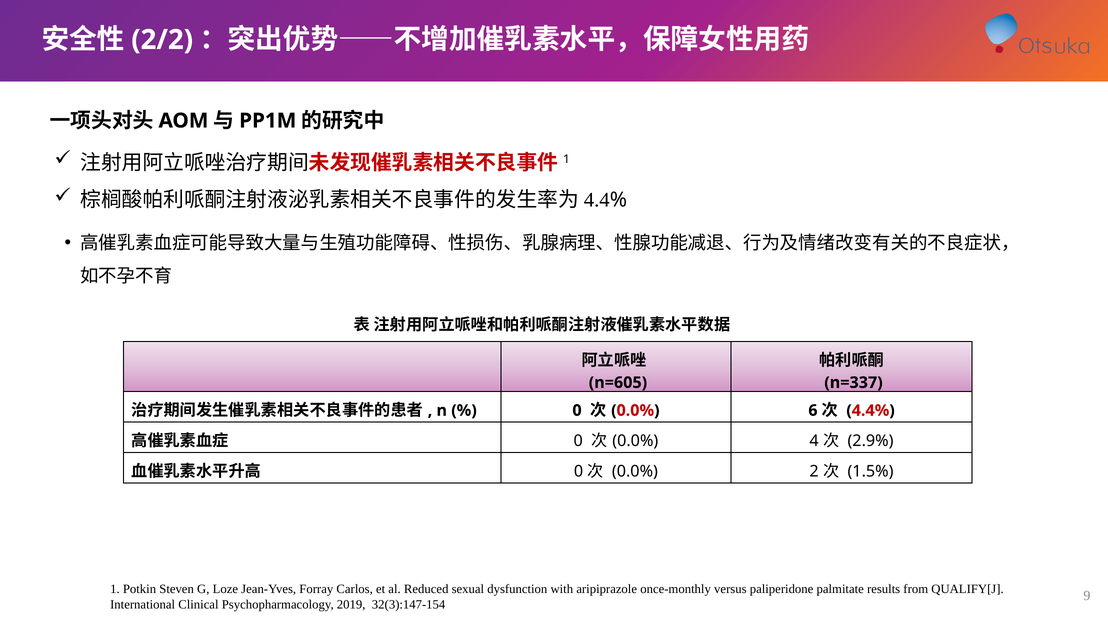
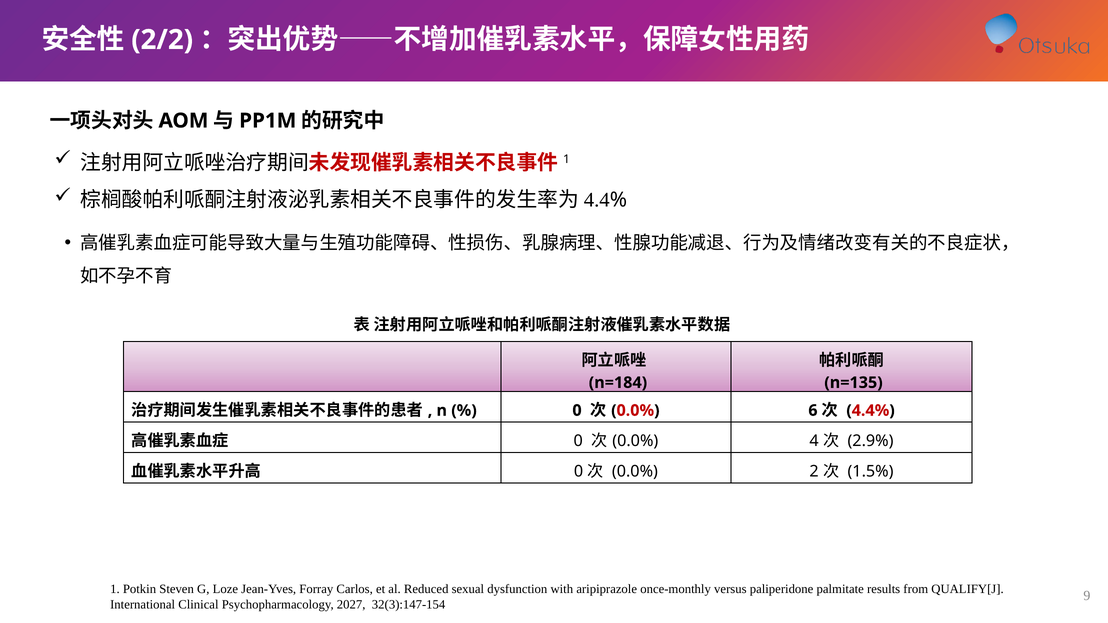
n=605: n=605 -> n=184 (618, 383)
n=337: n=337 -> n=135 (854, 383)
2019: 2019 -> 2027 (351, 605)
